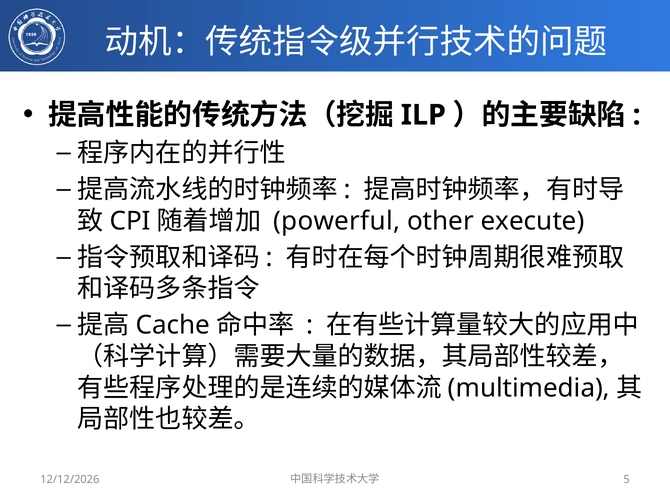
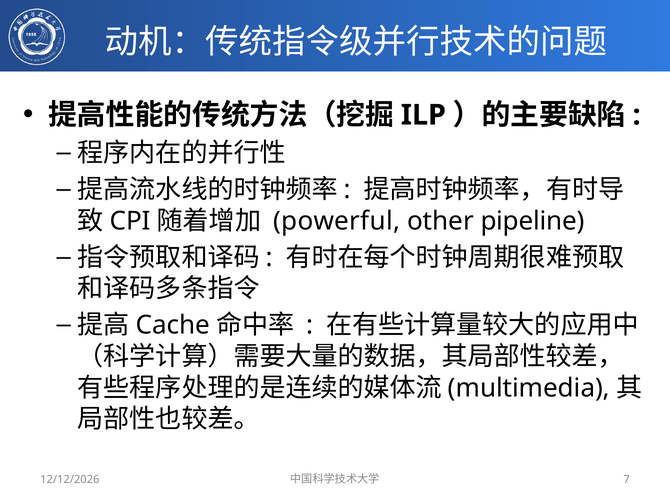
execute: execute -> pipeline (533, 221)
5: 5 -> 7 (627, 479)
